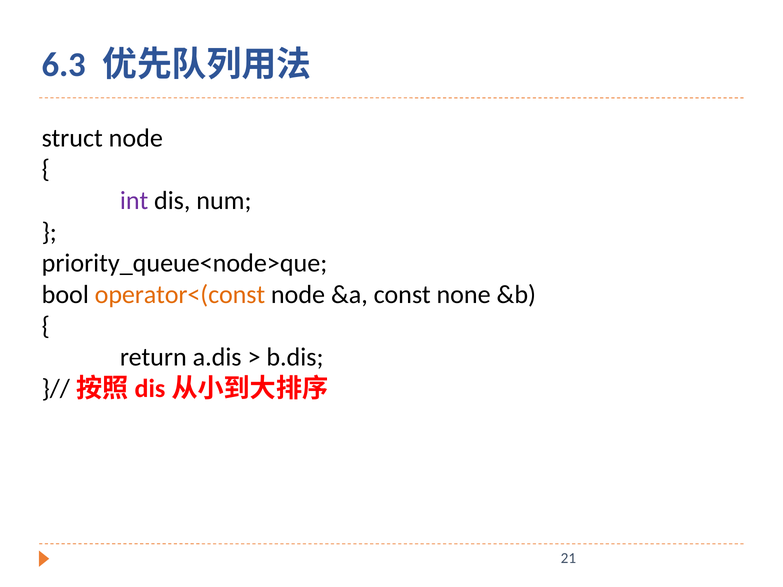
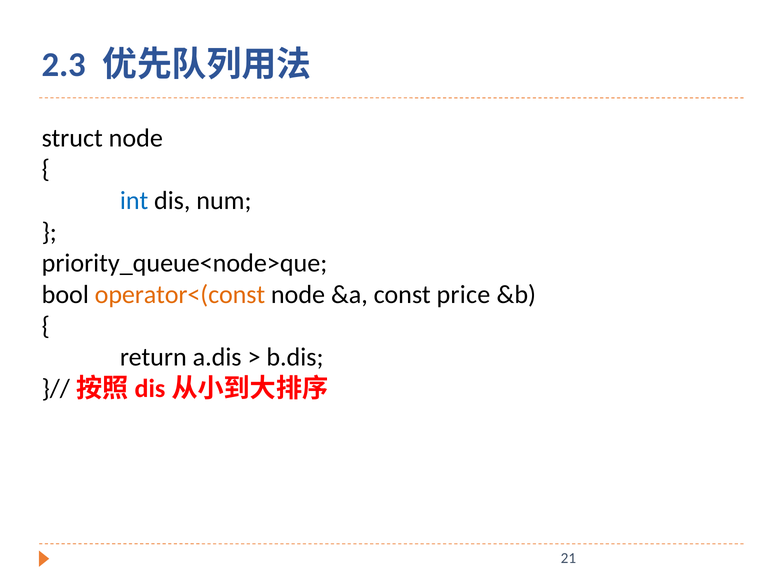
6.3: 6.3 -> 2.3 (64, 65)
int colour: purple -> blue (134, 201)
none: none -> price (463, 295)
